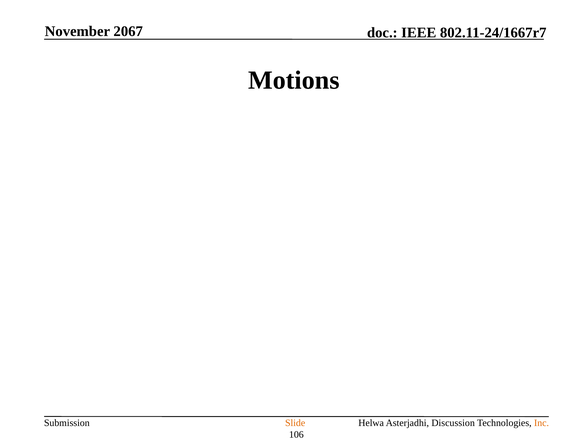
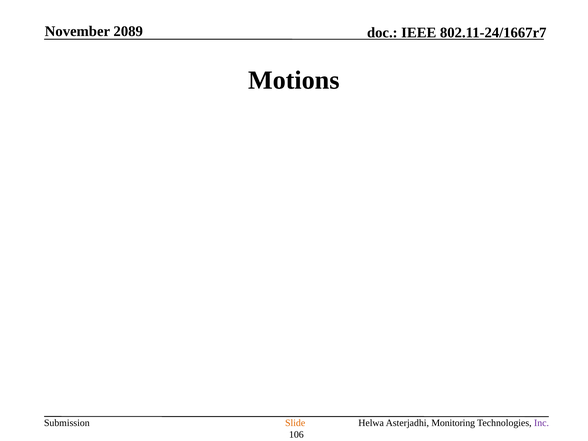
2067: 2067 -> 2089 (128, 31)
Discussion: Discussion -> Monitoring (453, 423)
Inc colour: orange -> purple (542, 423)
